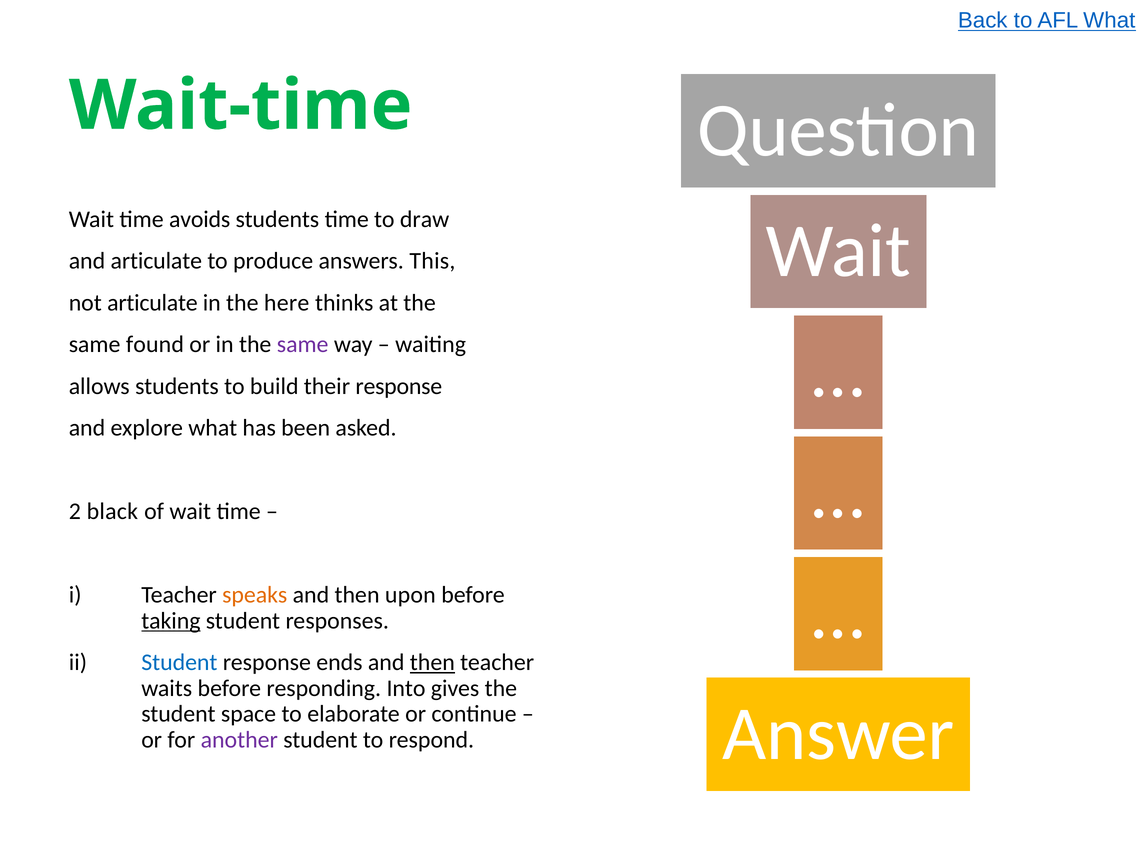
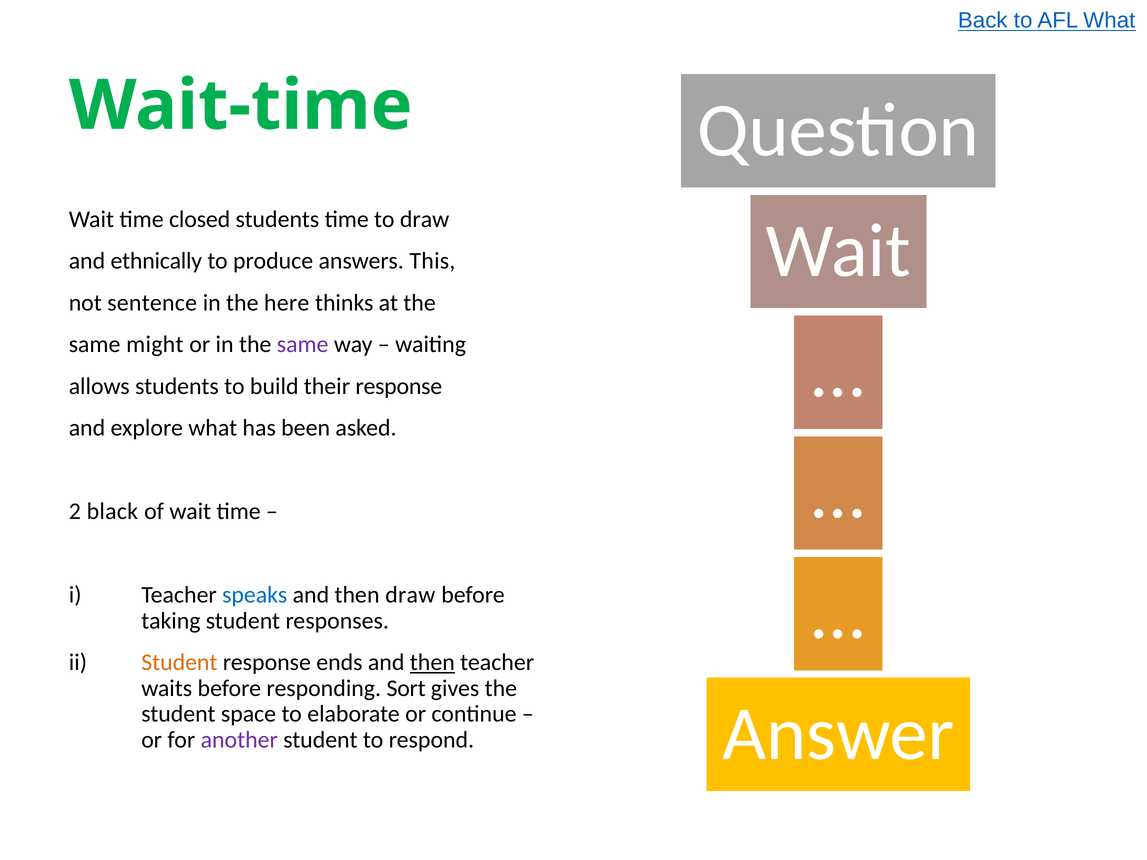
avoids: avoids -> closed (200, 219)
and articulate: articulate -> ethnically (156, 261)
not articulate: articulate -> sentence (152, 303)
found: found -> might (155, 345)
speaks colour: orange -> blue (255, 595)
then upon: upon -> draw (410, 595)
taking underline: present -> none (171, 621)
Student colour: blue -> orange (179, 663)
Into: Into -> Sort (406, 688)
